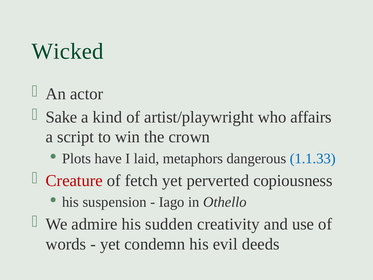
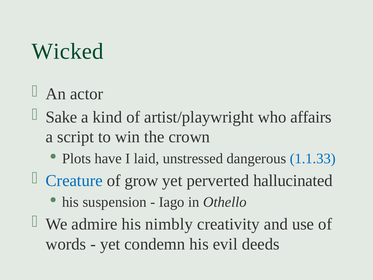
metaphors: metaphors -> unstressed (193, 158)
Creature colour: red -> blue (74, 180)
fetch: fetch -> grow (142, 180)
copiousness: copiousness -> hallucinated (293, 180)
sudden: sudden -> nimbly (169, 224)
